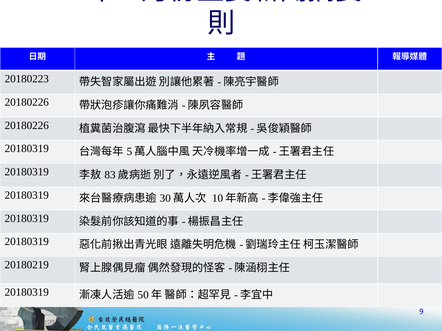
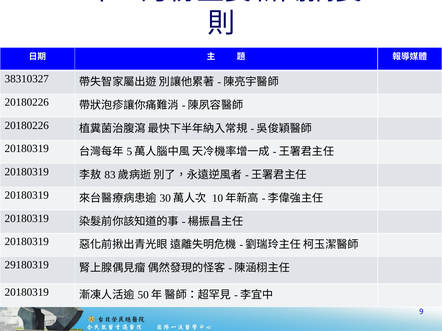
20180223: 20180223 -> 38310327 (27, 79)
20180219: 20180219 -> 29180319 (27, 265)
